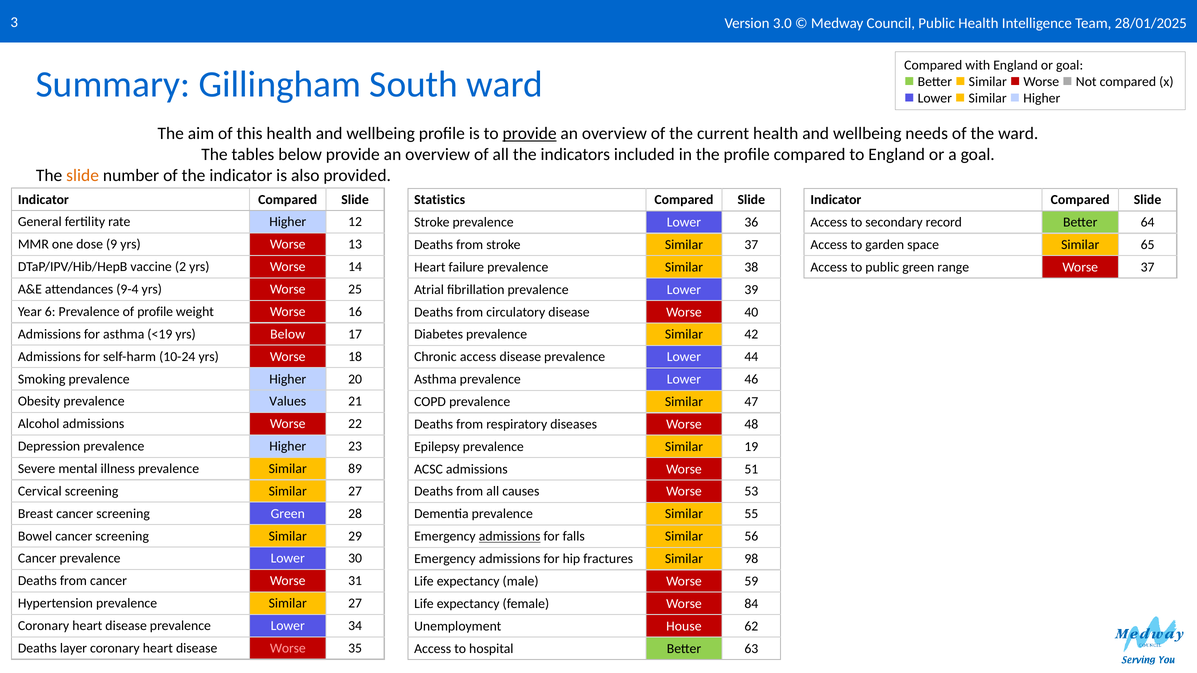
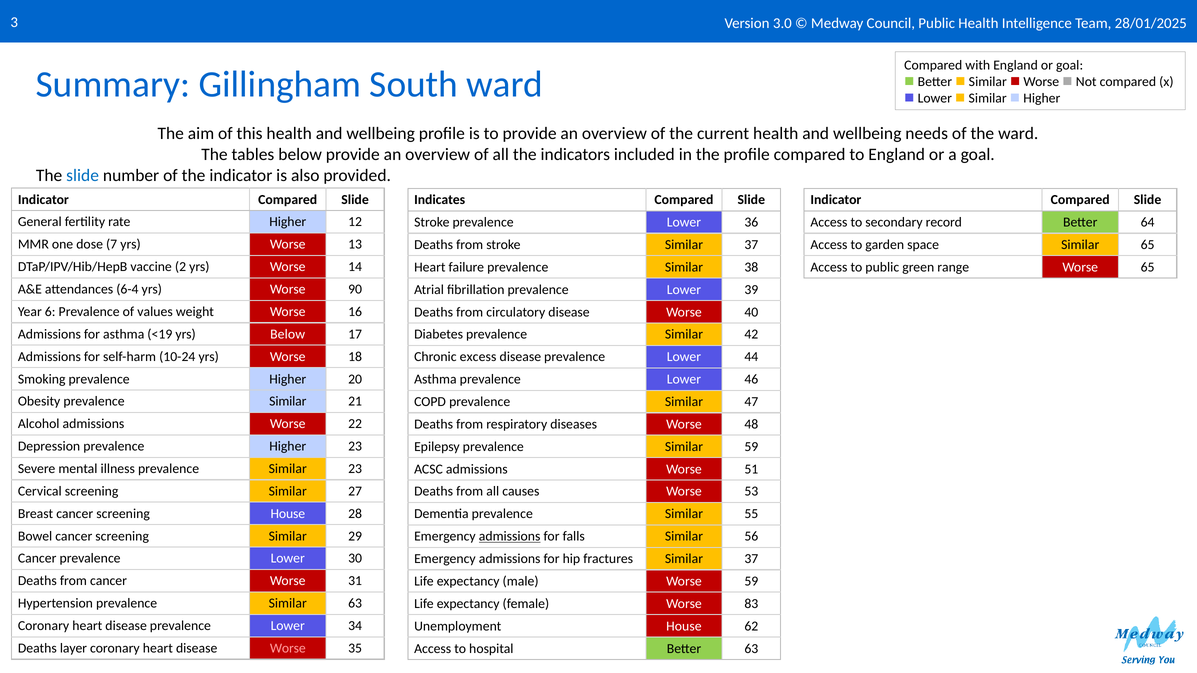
provide underline: present -> none (530, 134)
slide colour: orange -> blue (83, 176)
Statistics: Statistics -> Indicates (440, 200)
9: 9 -> 7 (112, 245)
Worse 37: 37 -> 65 (1148, 267)
9-4: 9-4 -> 6-4 (127, 289)
25: 25 -> 90 (355, 289)
of profile: profile -> values (155, 312)
Chronic access: access -> excess (478, 357)
Obesity prevalence Values: Values -> Similar (288, 402)
Similar 19: 19 -> 59 (751, 447)
Similar 89: 89 -> 23 (355, 469)
screening Green: Green -> House (288, 514)
fractures Similar 98: 98 -> 37 (751, 559)
prevalence Similar 27: 27 -> 63 (355, 604)
84: 84 -> 83 (751, 604)
